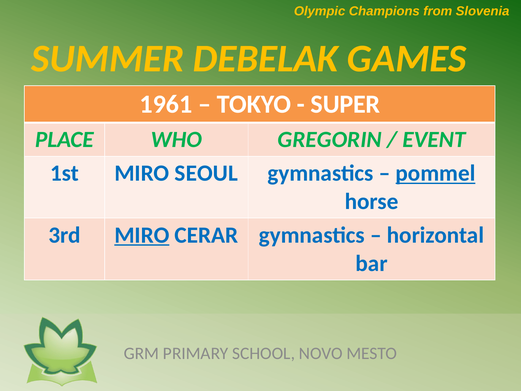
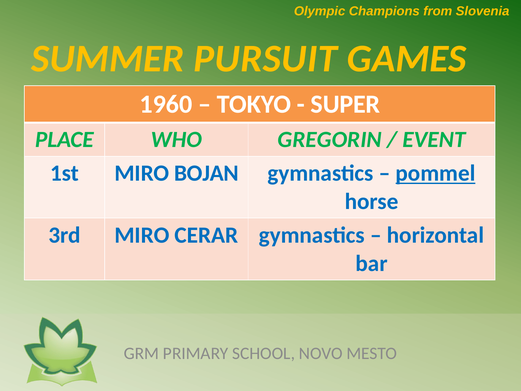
DEBELAK: DEBELAK -> PURSUIT (265, 58)
1961: 1961 -> 1960 (166, 104)
SEOUL: SEOUL -> BOJAN (206, 173)
MIRO underline: present -> none (142, 235)
